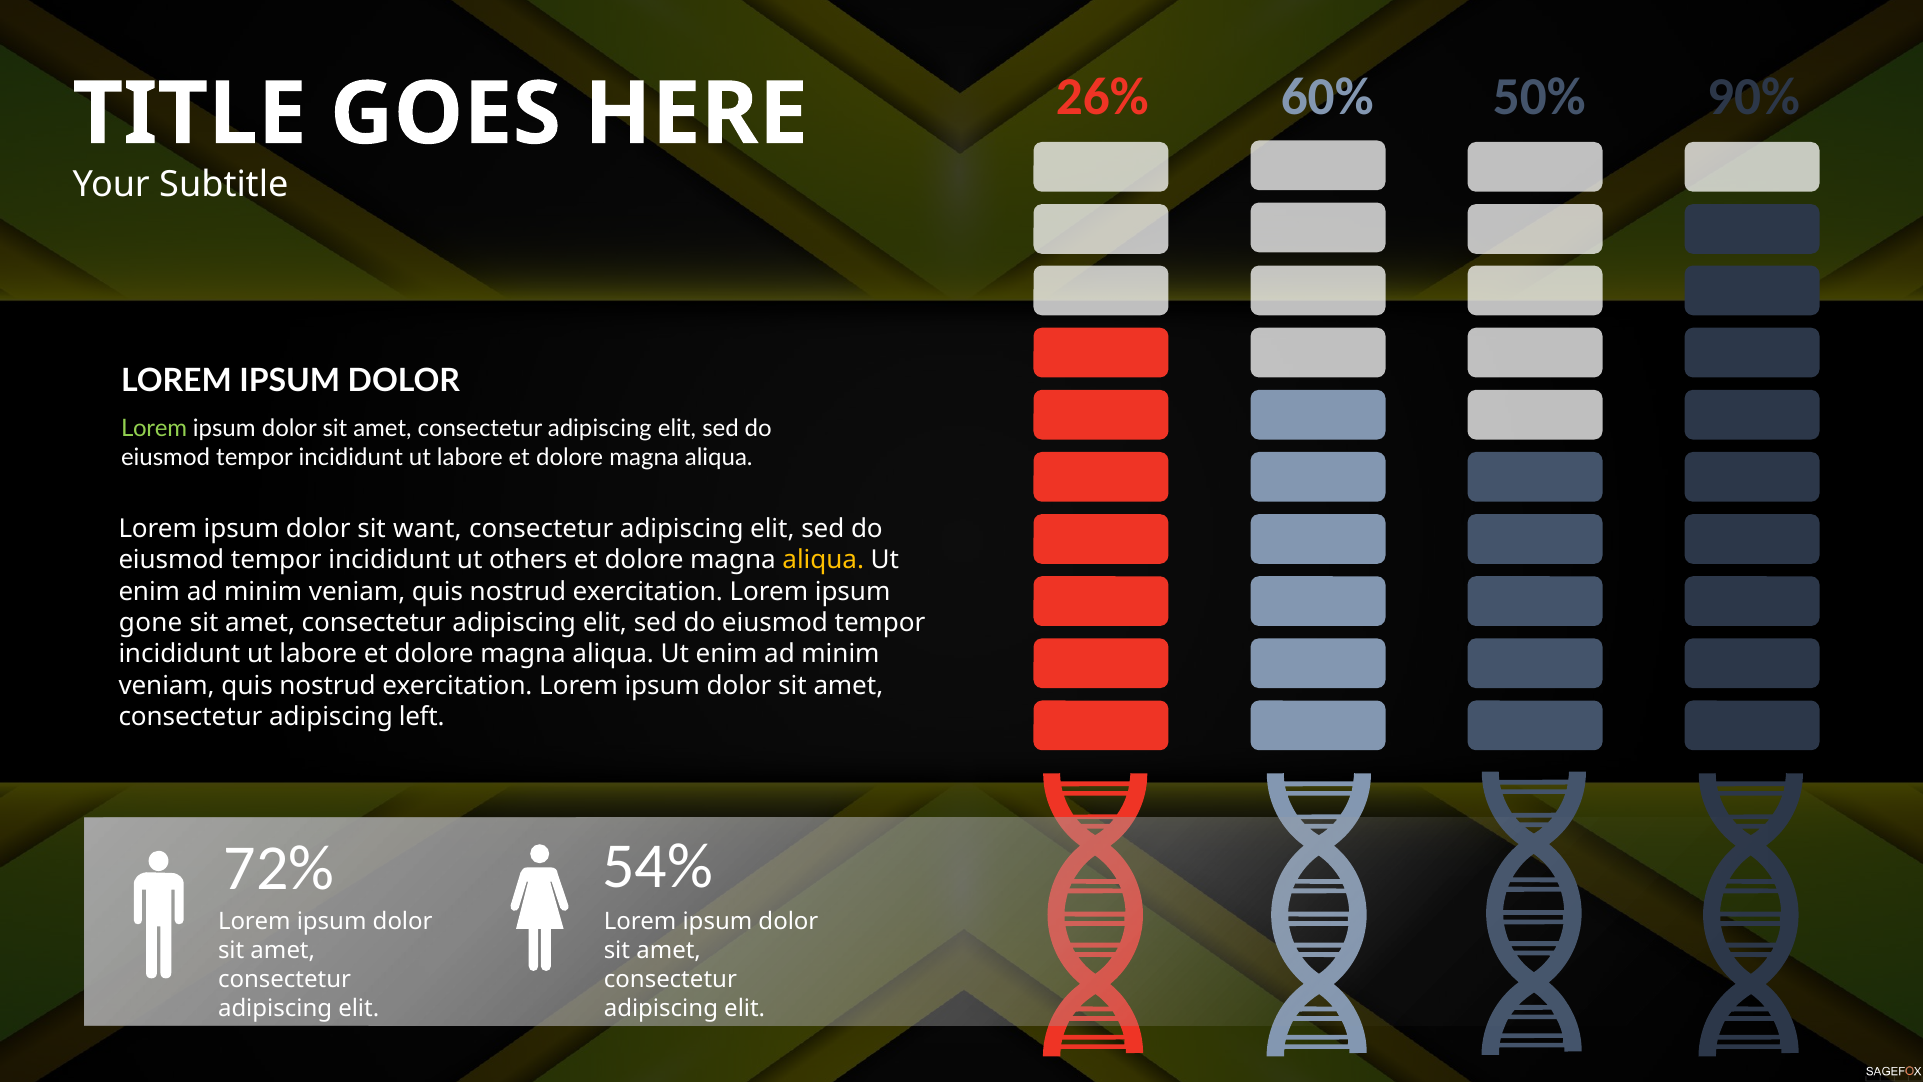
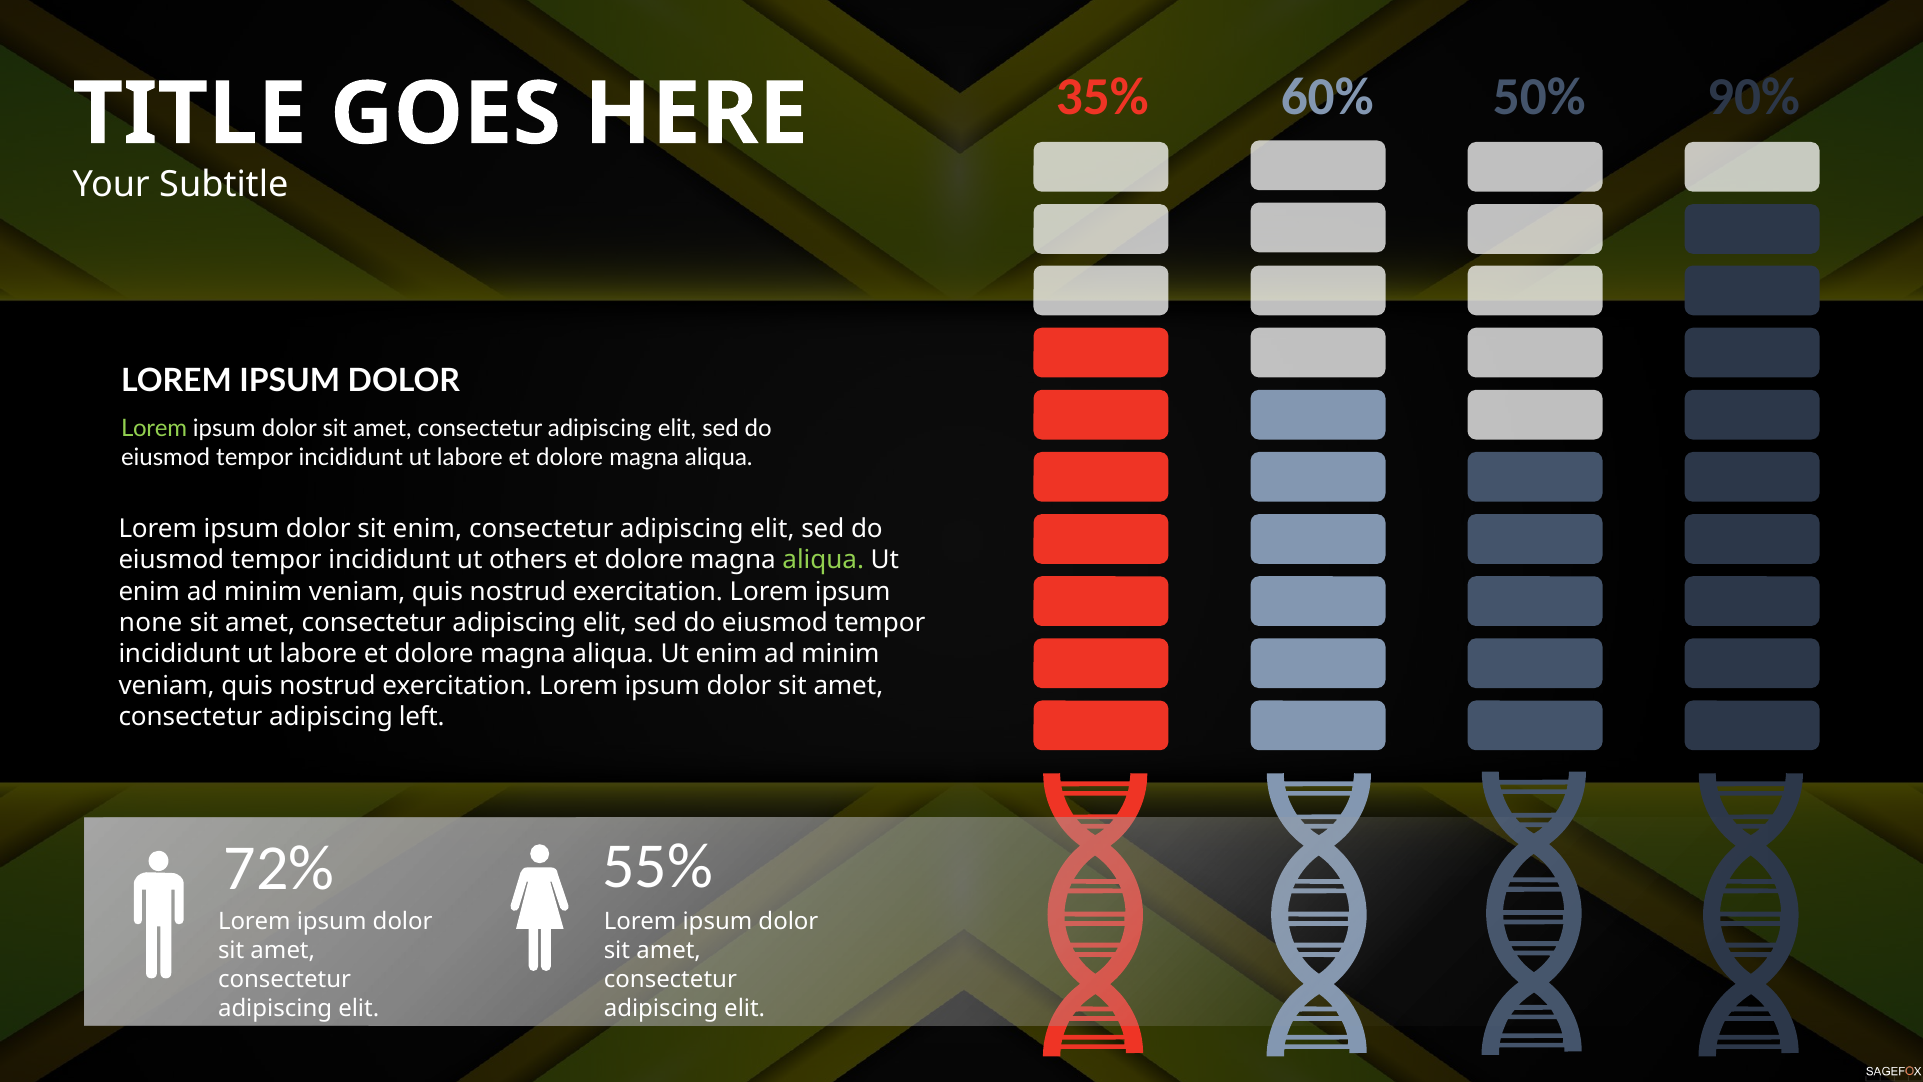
26%: 26% -> 35% (1102, 96)
sit want: want -> enim (427, 529)
aliqua colour: yellow -> light green (823, 560)
gone: gone -> none (151, 623)
54%: 54% -> 55% (658, 867)
